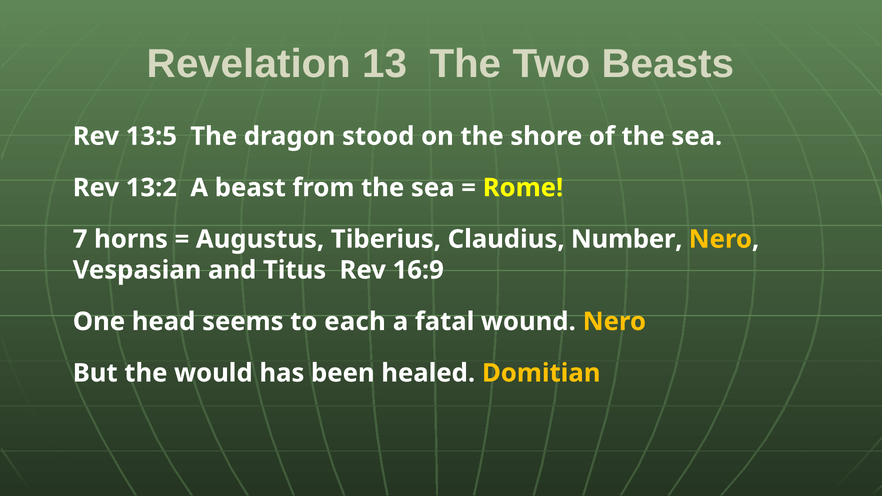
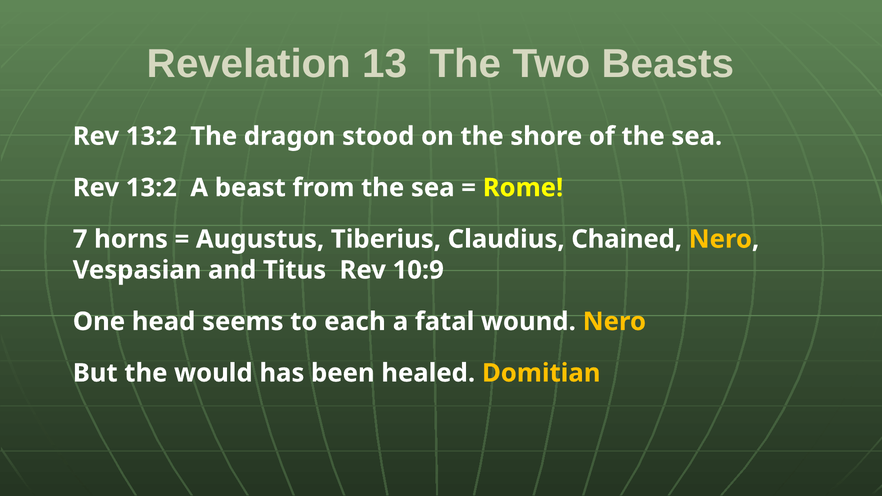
13:5: 13:5 -> 13:2 (151, 136)
Number: Number -> Chained (627, 239)
16:9: 16:9 -> 10:9 (418, 270)
